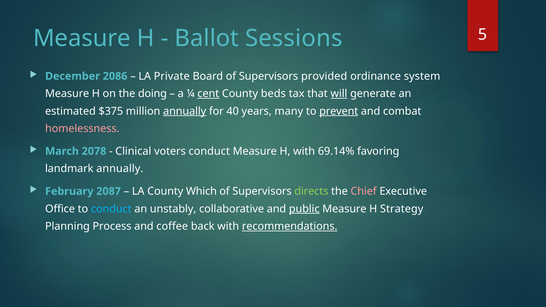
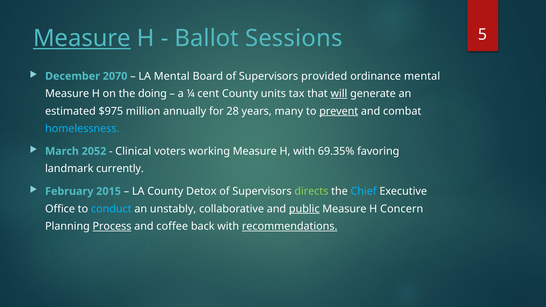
Measure underline: none -> present (82, 38)
2086: 2086 -> 2070 (115, 76)
LA Private: Private -> Mental (172, 76)
ordinance system: system -> mental (422, 76)
cent underline: present -> none (208, 94)
beds: beds -> units (273, 94)
$375: $375 -> $975 (111, 111)
annually underline: present -> none (185, 111)
40: 40 -> 28 (233, 111)
homelessness colour: pink -> light blue (82, 129)
2078: 2078 -> 2052 (94, 151)
voters conduct: conduct -> working (209, 151)
69.14%: 69.14% -> 69.35% (336, 151)
landmark annually: annually -> currently (120, 169)
2087: 2087 -> 2015 (109, 191)
Which: Which -> Detox (201, 191)
Chief colour: pink -> light blue (364, 191)
Strategy: Strategy -> Concern (402, 209)
Process underline: none -> present (112, 226)
